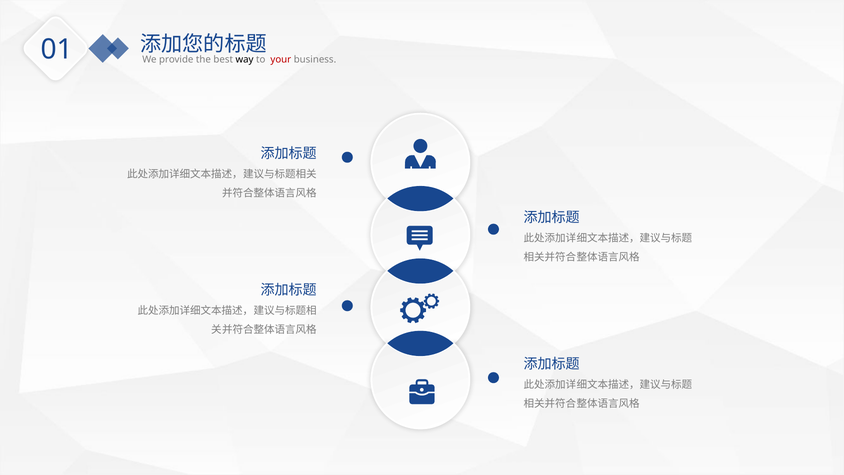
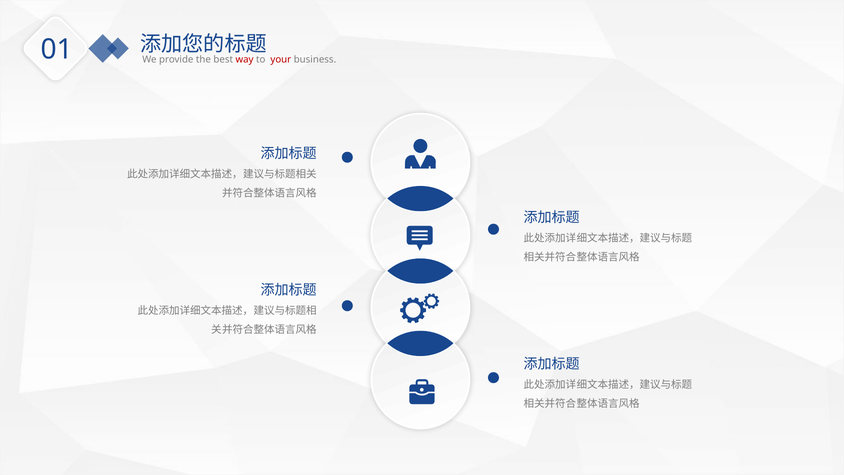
way colour: black -> red (245, 60)
